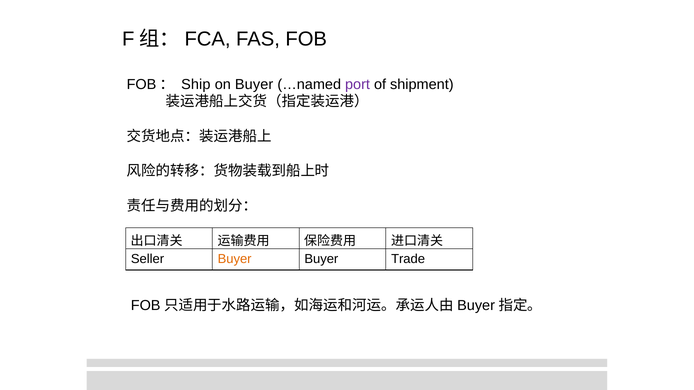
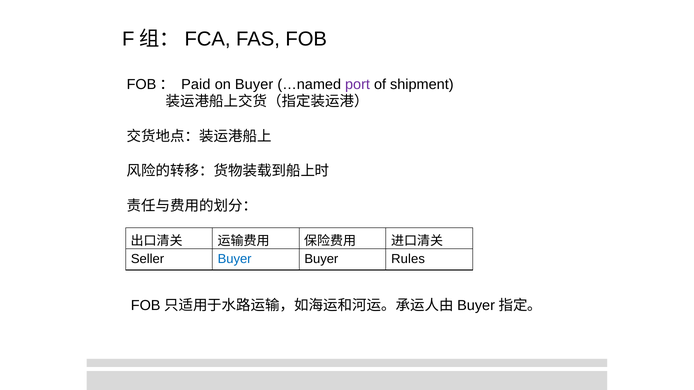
Ship: Ship -> Paid (196, 84)
Buyer colour: orange -> blue (235, 259)
Trade: Trade -> Rules (408, 259)
